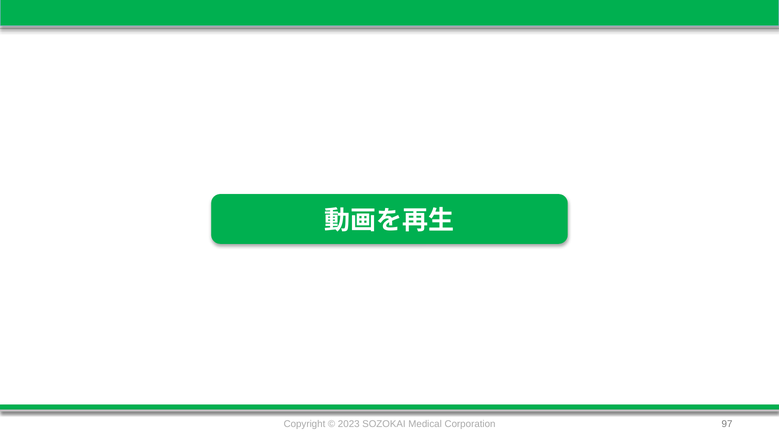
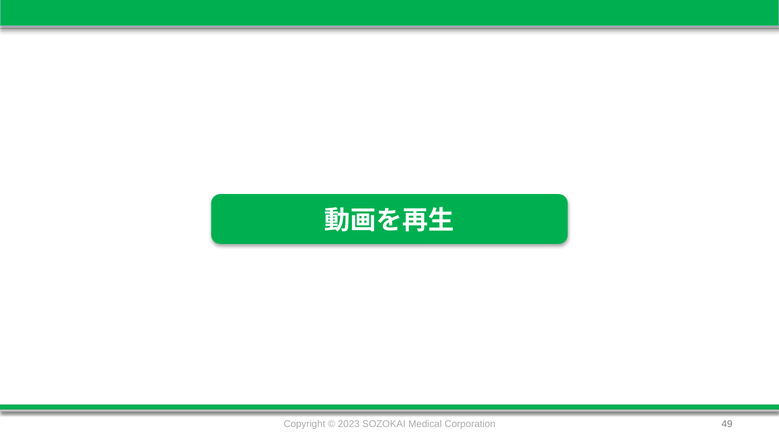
97: 97 -> 49 (727, 424)
